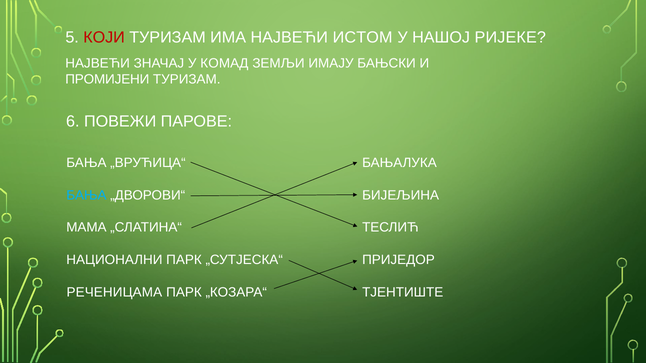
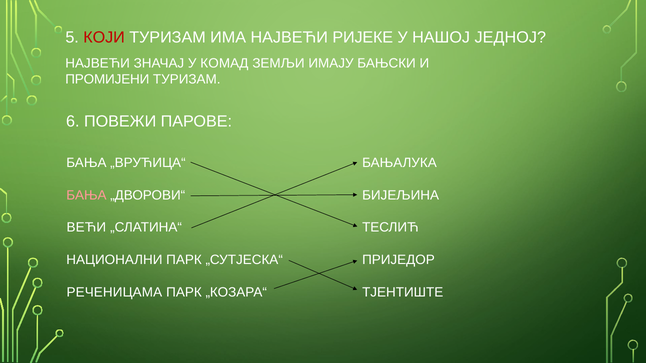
ИСТОМ: ИСТОМ -> РИЈЕКЕ (363, 38)
РИЈЕКЕ: РИЈЕКЕ -> ЈЕДНОЈ (510, 38)
БАЊА colour: light blue -> pink (86, 195)
МАМА: МАМА -> ВЕЋИ (86, 228)
